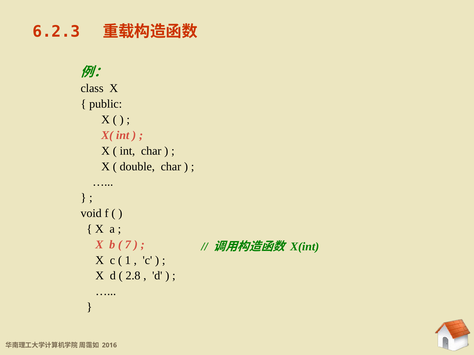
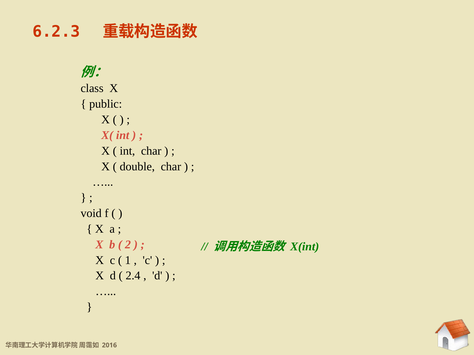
7: 7 -> 2 (128, 245)
2.8: 2.8 -> 2.4 (133, 276)
